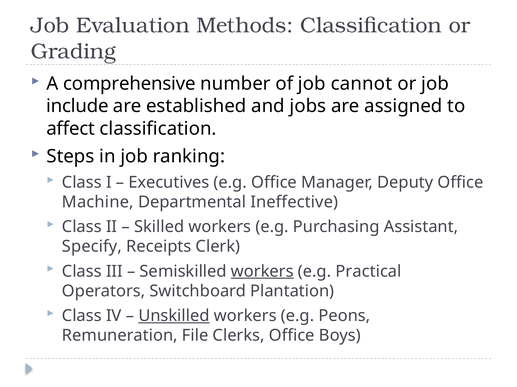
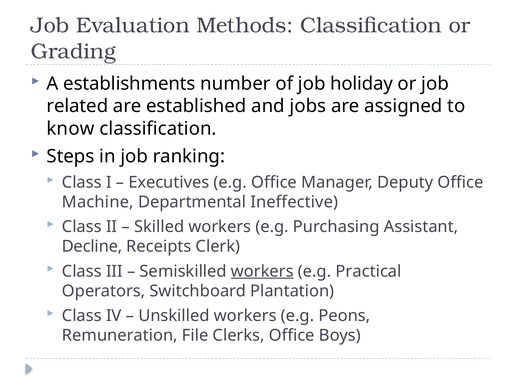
comprehensive: comprehensive -> establishments (129, 84)
cannot: cannot -> holiday (362, 84)
include: include -> related (77, 106)
affect: affect -> know (70, 129)
Specify: Specify -> Decline (92, 247)
Unskilled underline: present -> none (174, 316)
